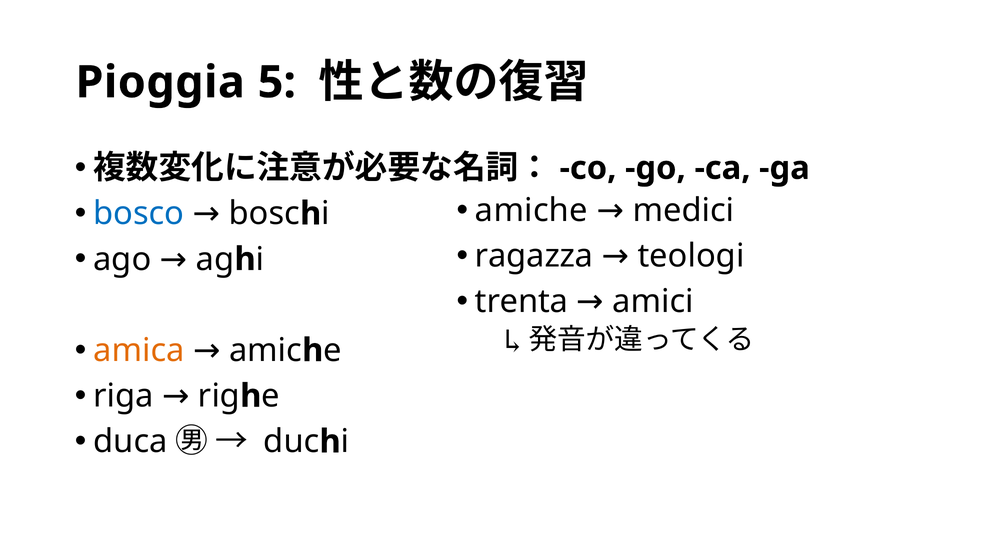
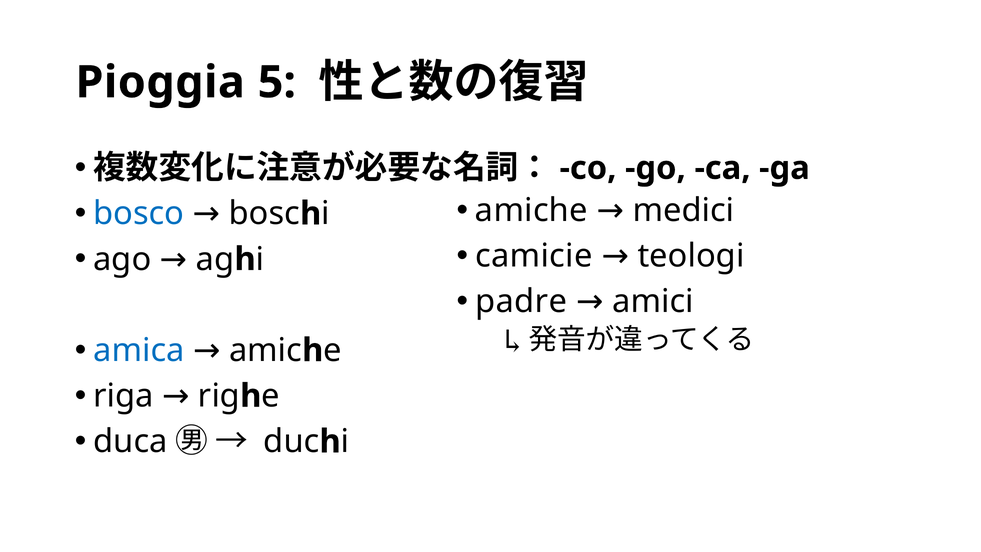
ragazza: ragazza -> camicie (534, 256)
trenta: trenta -> padre (521, 301)
amica colour: orange -> blue (139, 350)
